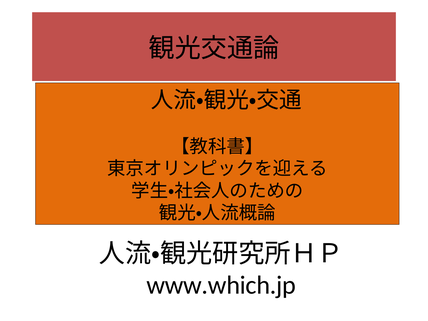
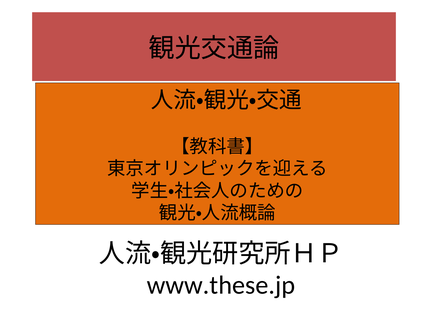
www.which.jp: www.which.jp -> www.these.jp (221, 285)
